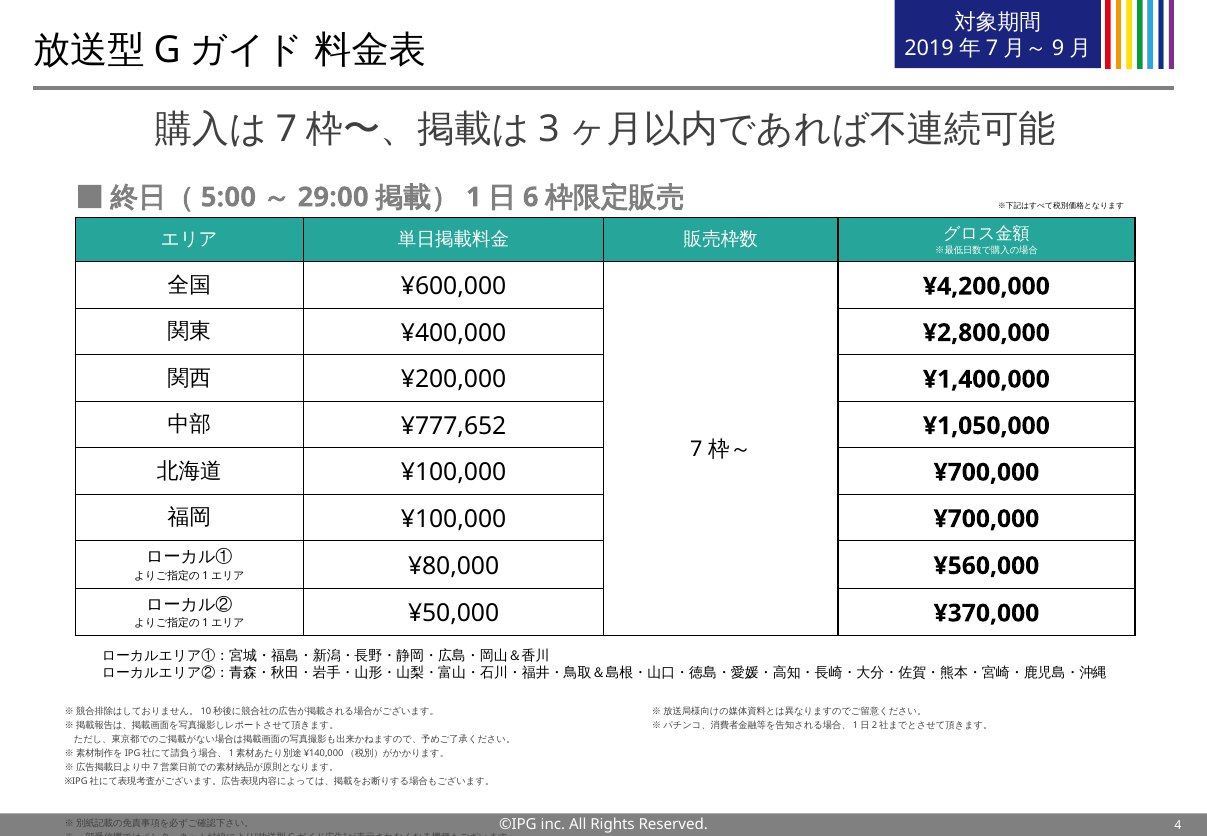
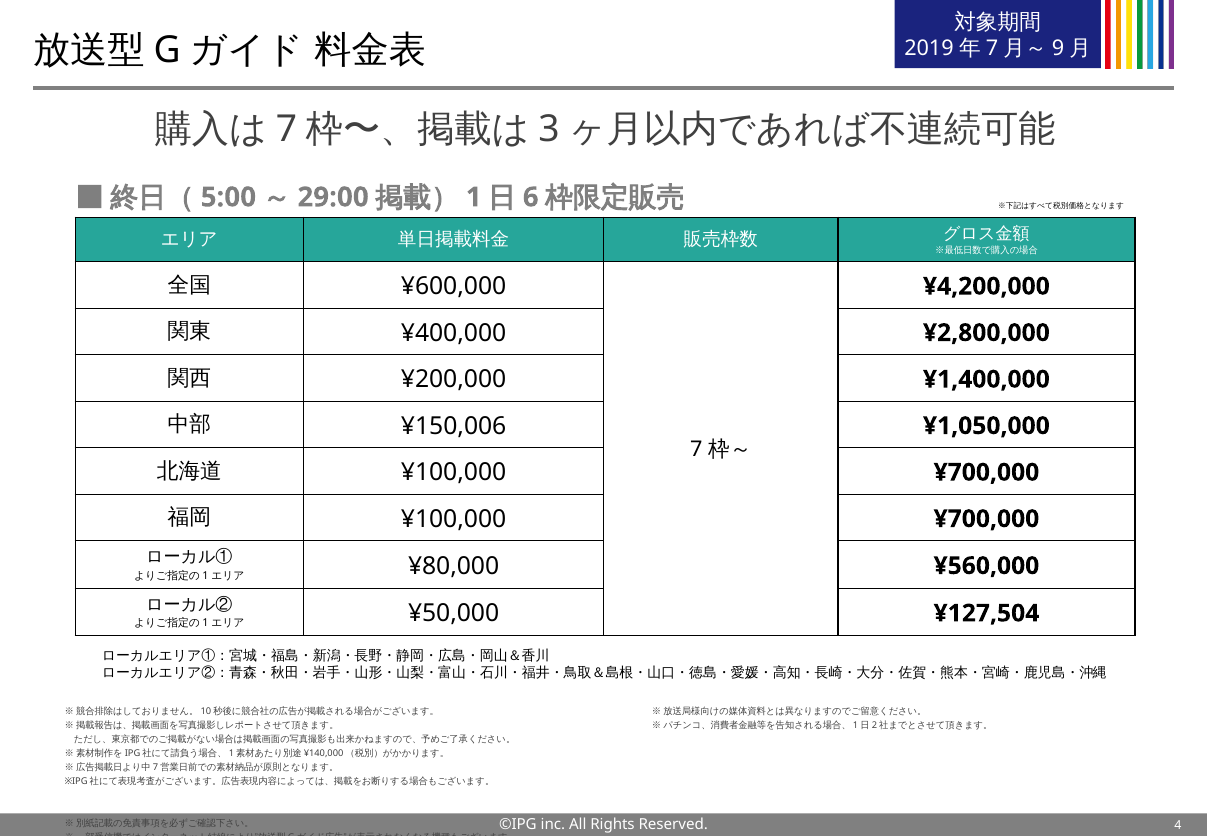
¥777,652: ¥777,652 -> ¥150,006 (454, 426)
¥370,000: ¥370,000 -> ¥127,504 (986, 613)
